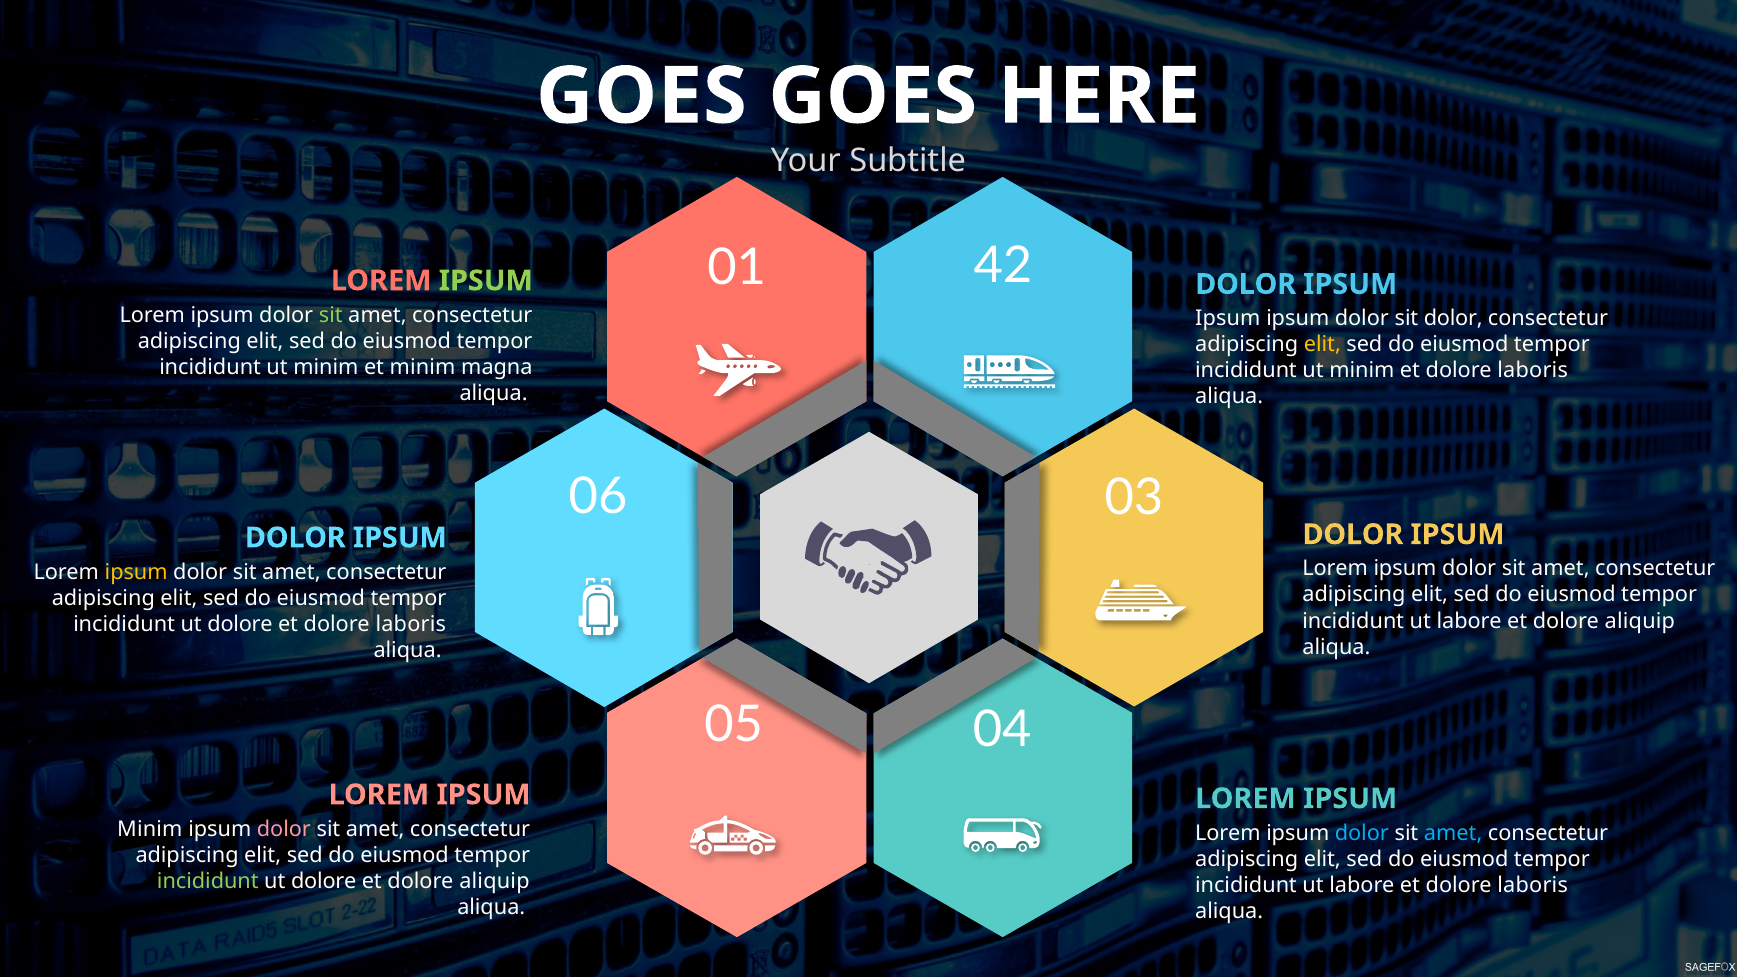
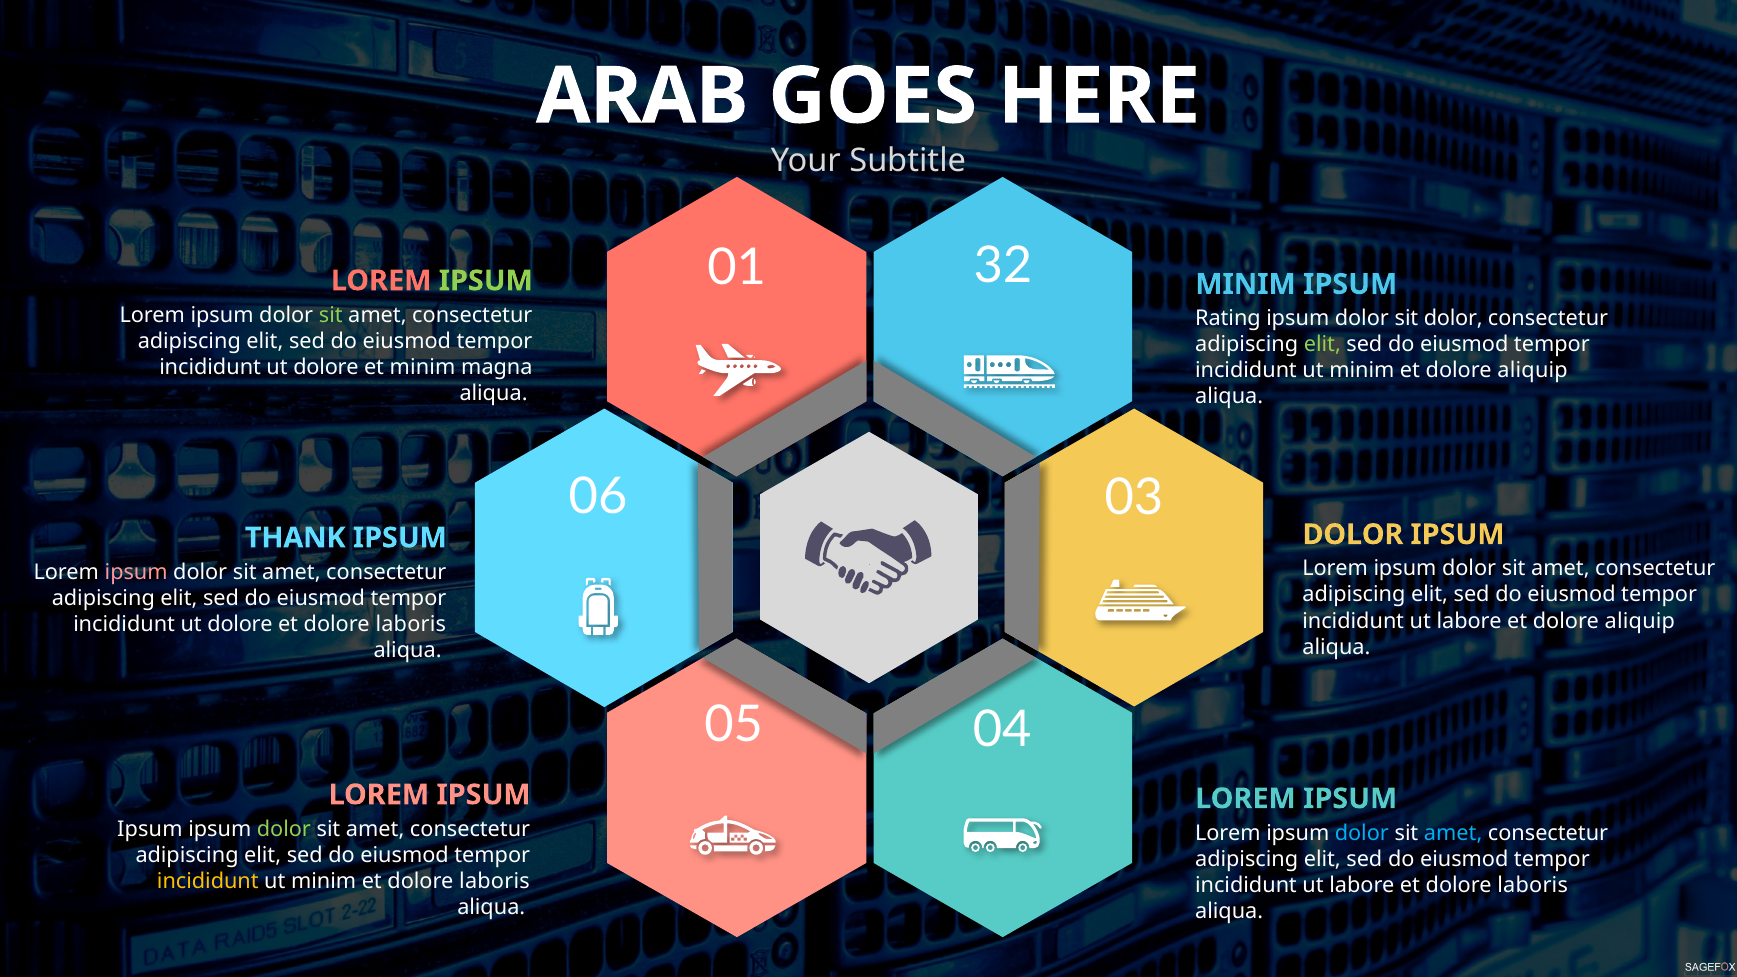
GOES: GOES -> ARAB (642, 96)
42: 42 -> 32 (1003, 266)
DOLOR: DOLOR -> MINIM (1245, 284)
Ipsum: Ipsum -> Rating (1228, 319)
elit colour: yellow -> light green (1322, 345)
minim: minim -> dolore (326, 367)
laboris: laboris -> aliquip (1533, 371)
DOLOR: DOLOR -> THANK (295, 538)
ipsum colour: yellow -> pink (136, 572)
Minim: Minim -> Ipsum (150, 829)
dolor colour: pink -> light green (284, 829)
incididunt colour: light green -> yellow (208, 881)
dolore: dolore -> minim (324, 881)
aliquip: aliquip -> laboris (494, 881)
